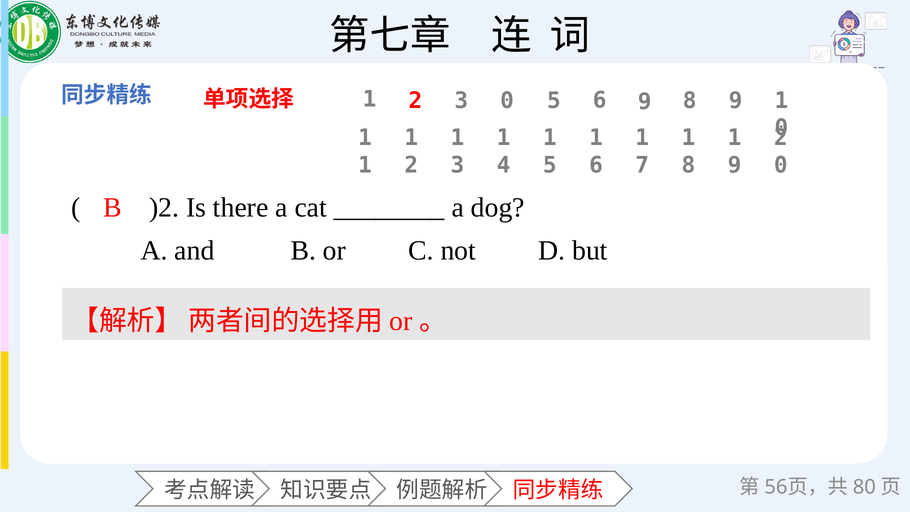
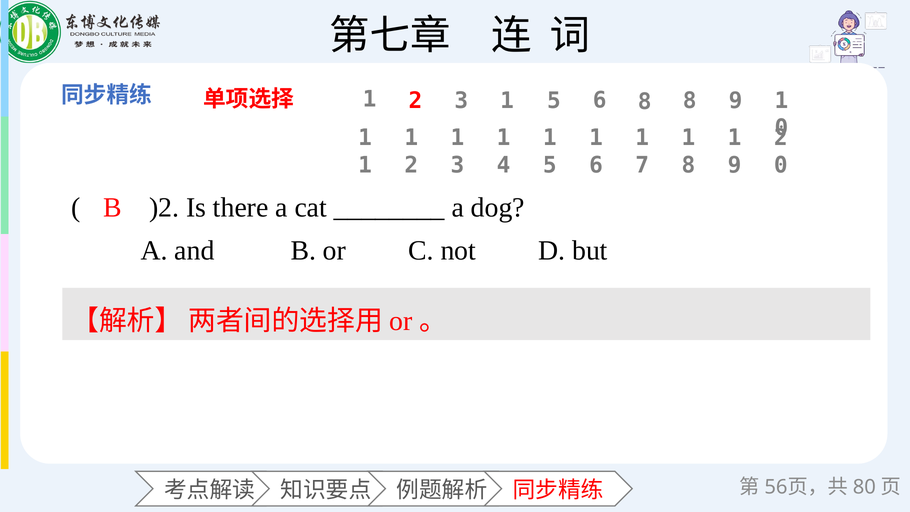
2 3 0: 0 -> 1 (507, 101)
6 9: 9 -> 8 (645, 102)
